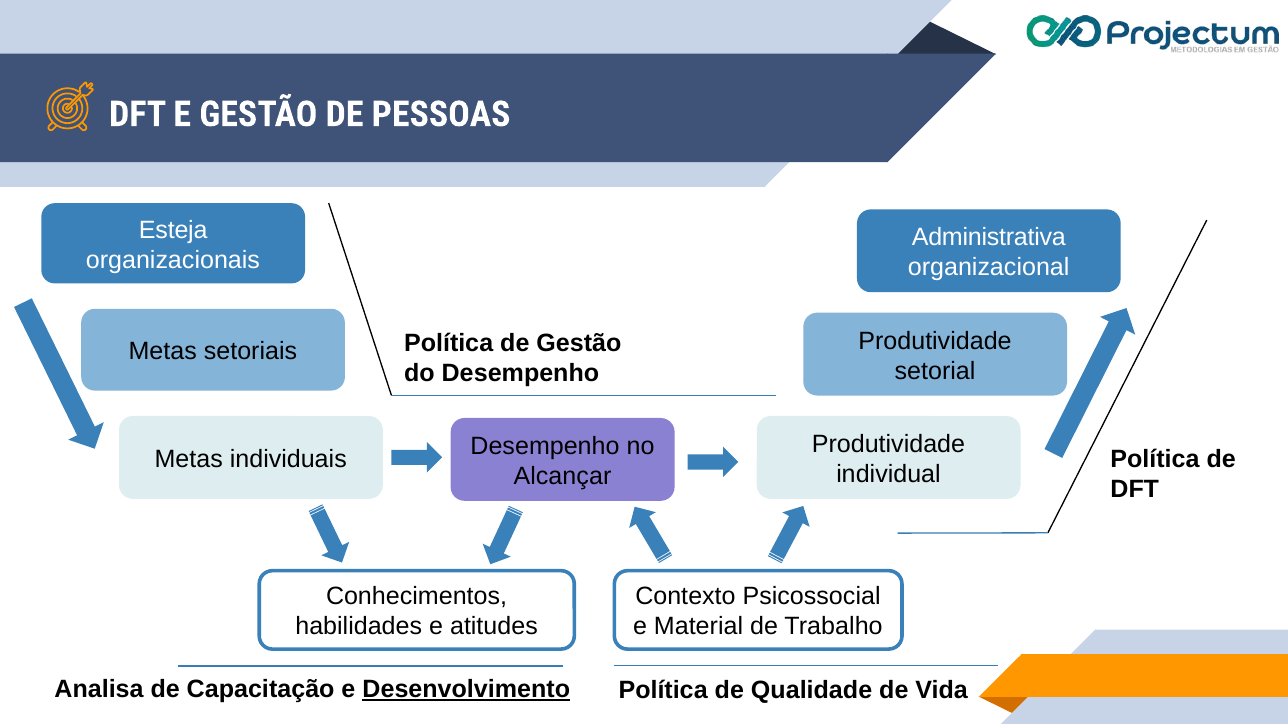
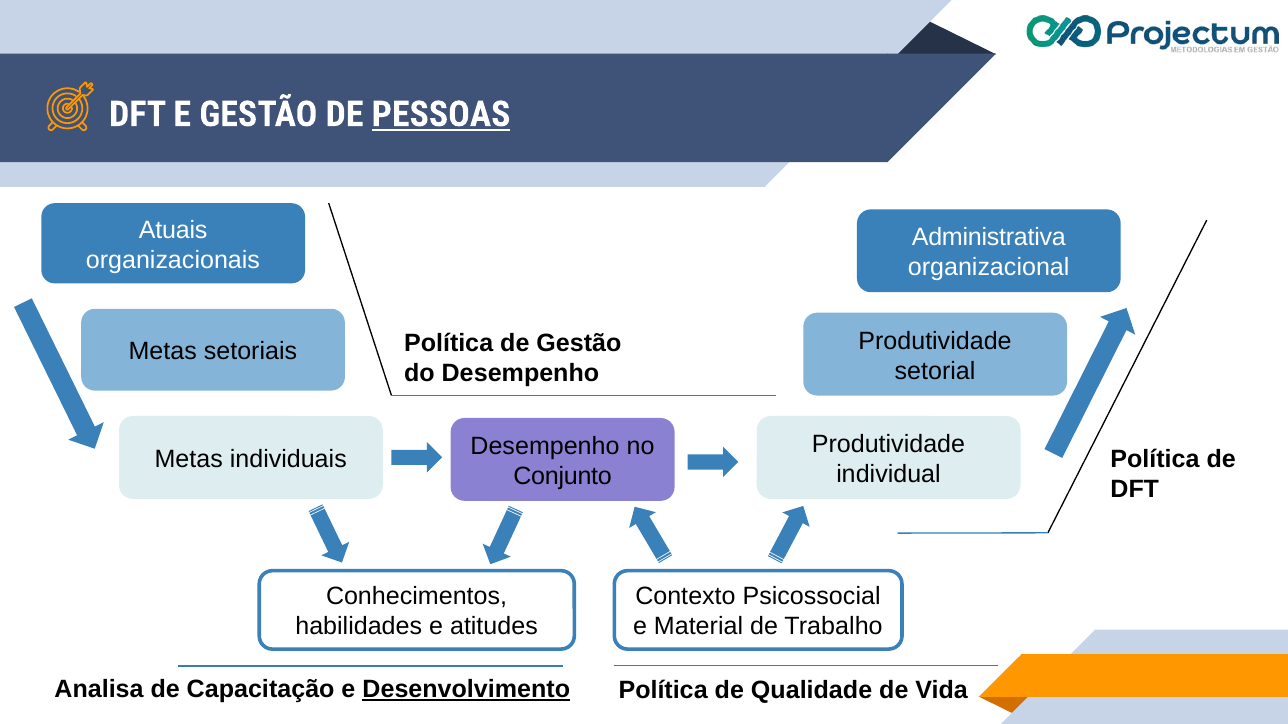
PESSOAS underline: none -> present (441, 114)
Esteja: Esteja -> Atuais (173, 230)
Alcançar: Alcançar -> Conjunto (563, 477)
